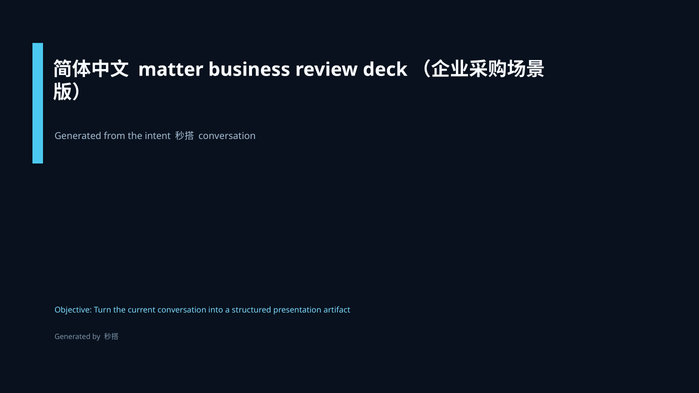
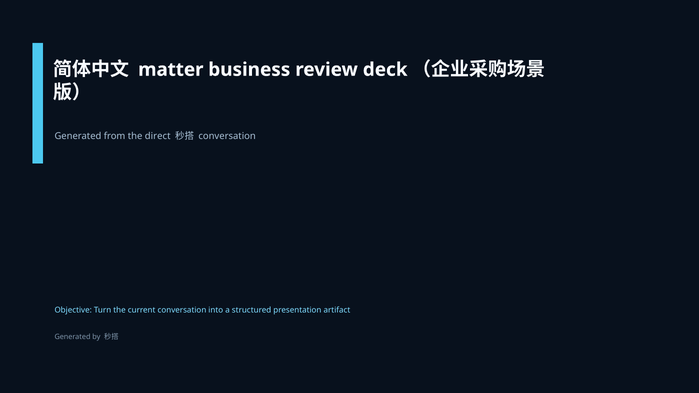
intent: intent -> direct (158, 136)
